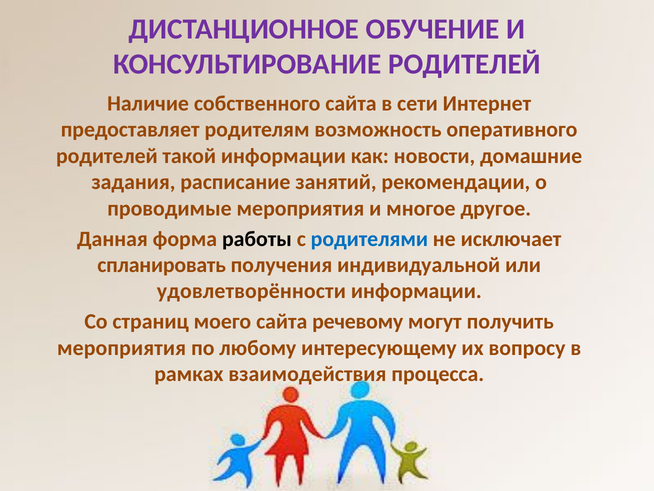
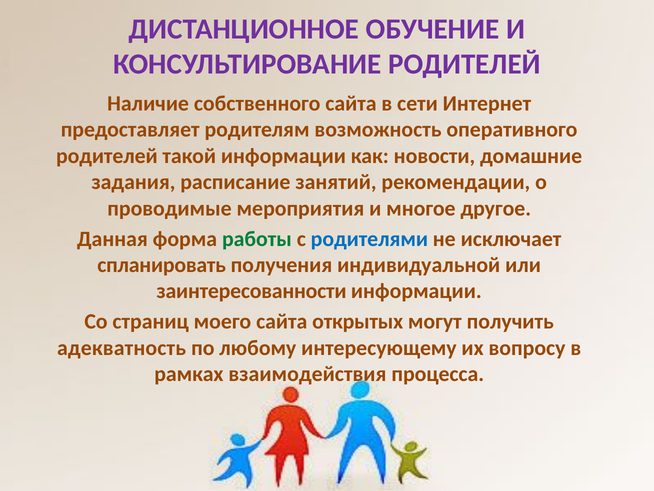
работы colour: black -> green (257, 239)
удовлетворённости: удовлетворённости -> заинтересованности (251, 291)
речевому: речевому -> открытых (358, 321)
мероприятия: мероприятия -> адекватность (122, 348)
